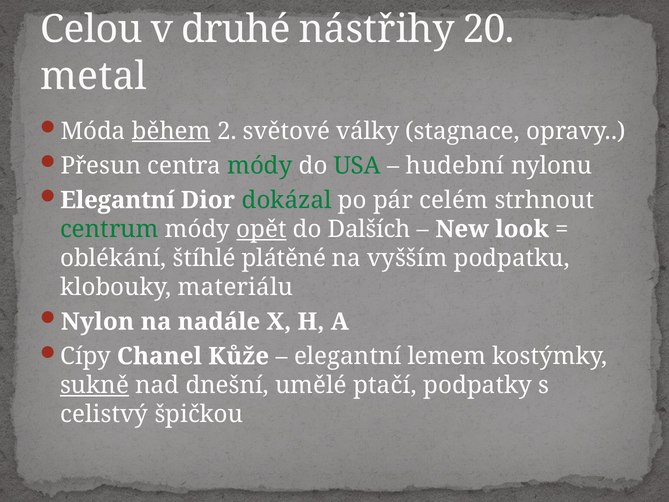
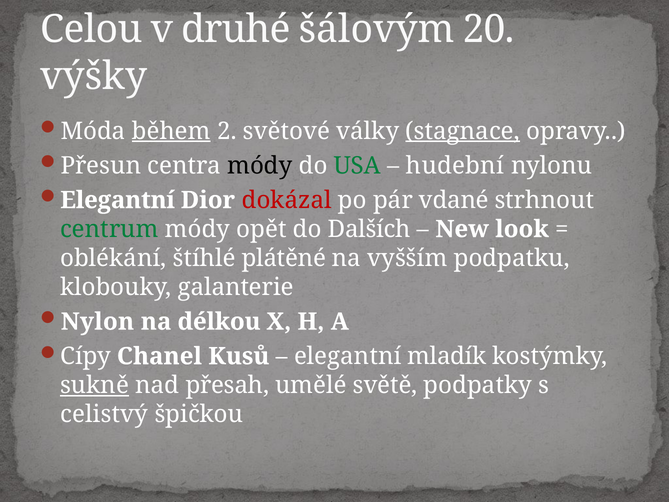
nástřihy: nástřihy -> šálovým (377, 30)
metal: metal -> výšky (94, 76)
stagnace underline: none -> present (463, 131)
módy colour: green -> black (260, 166)
dokázal colour: green -> red (287, 200)
celém: celém -> vdané (454, 200)
opět underline: present -> none (261, 229)
materiálu: materiálu -> galanterie (236, 287)
nadále: nadále -> délkou (219, 322)
Kůže: Kůže -> Kusů (239, 356)
lemem: lemem -> mladík (447, 356)
dnešní: dnešní -> přesah (227, 385)
ptačí: ptačí -> světě (385, 385)
